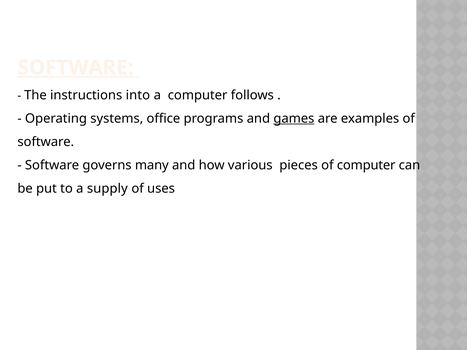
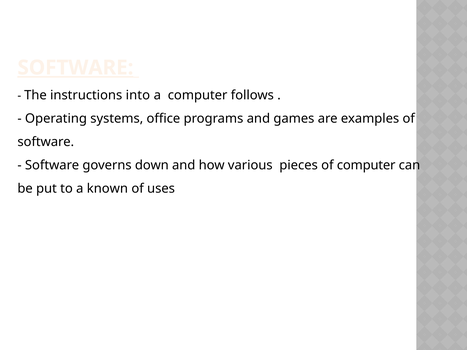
games underline: present -> none (294, 119)
many: many -> down (152, 165)
supply: supply -> known (107, 189)
